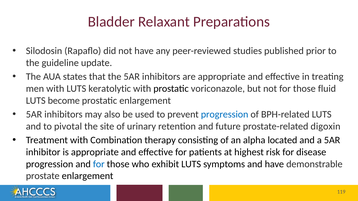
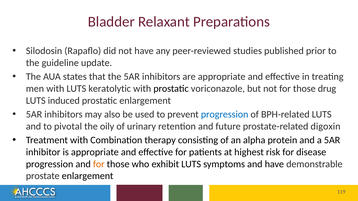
fluid: fluid -> drug (327, 89)
become: become -> induced (64, 101)
site: site -> oily (107, 127)
located: located -> protein (282, 140)
for colour: blue -> orange (99, 164)
